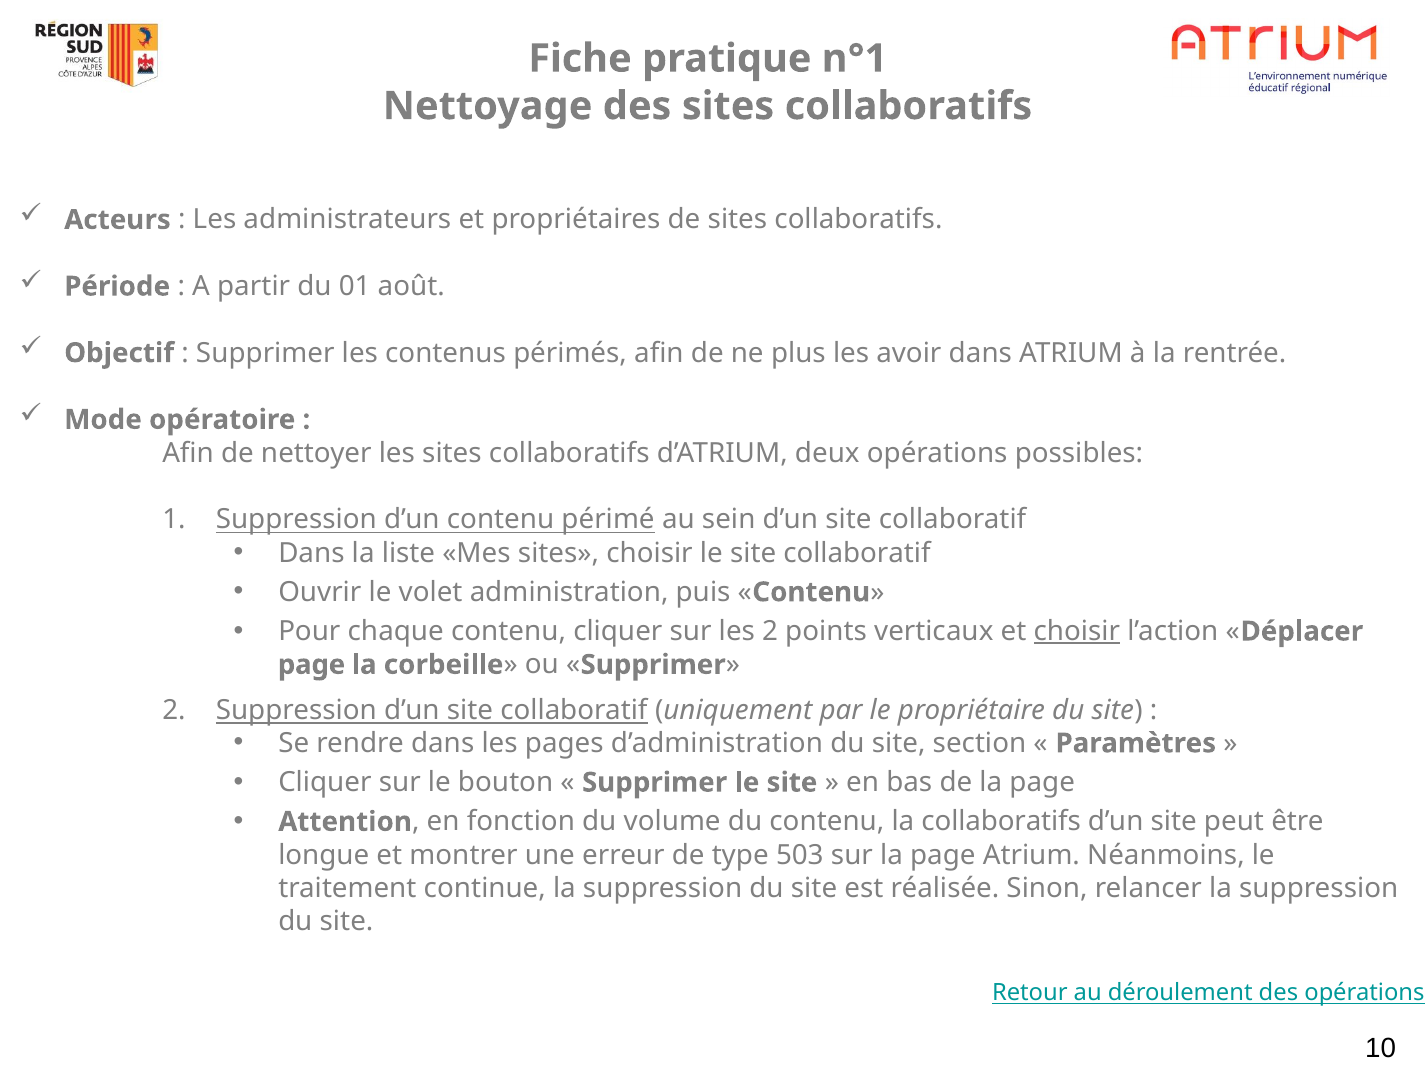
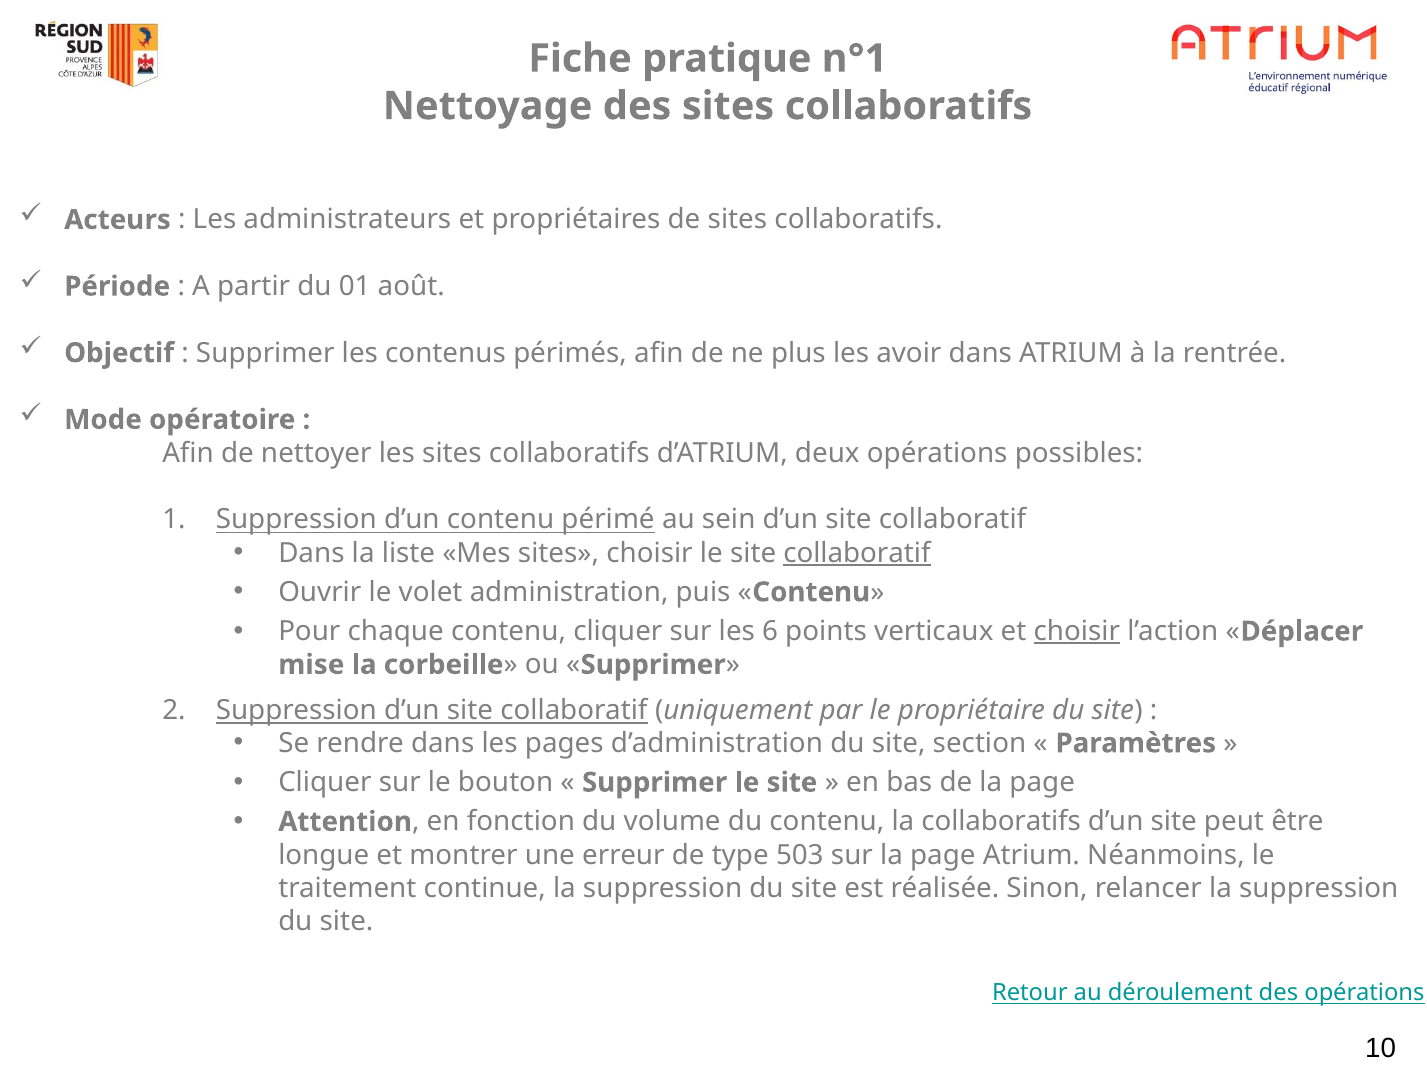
collaboratif underline: none -> present (857, 553)
les 2: 2 -> 6 (770, 632)
page: page -> mise (311, 665)
